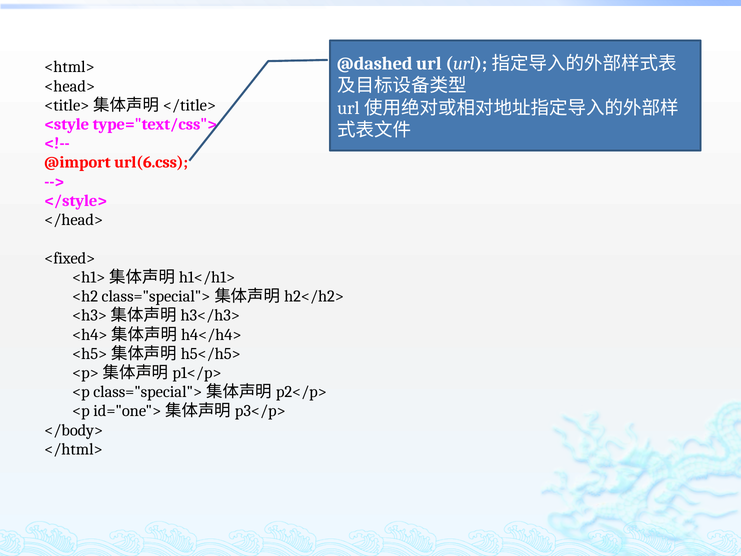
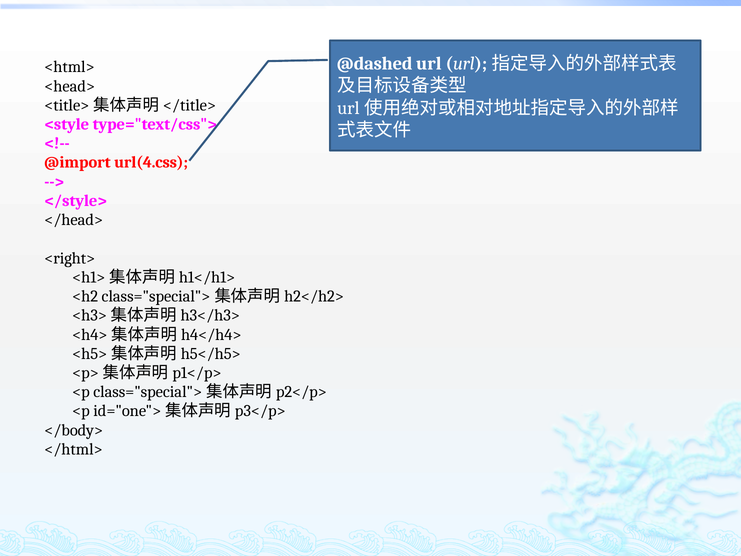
url(6.css: url(6.css -> url(4.css (151, 162)
<fixed>: <fixed> -> <right> (70, 258)
